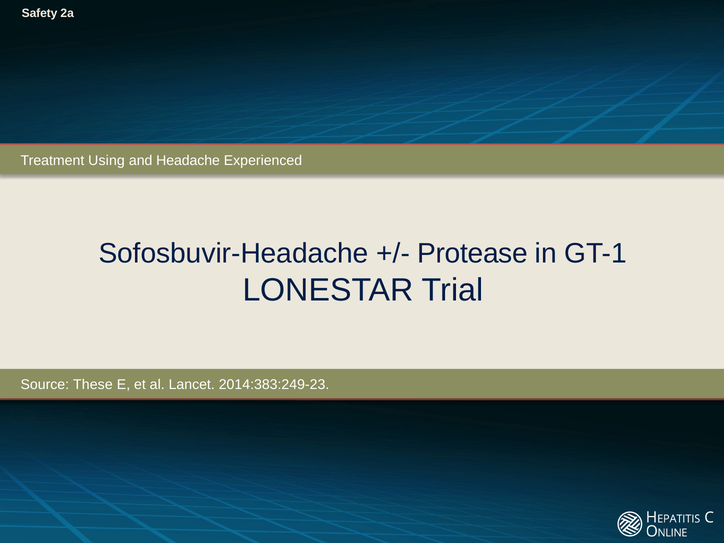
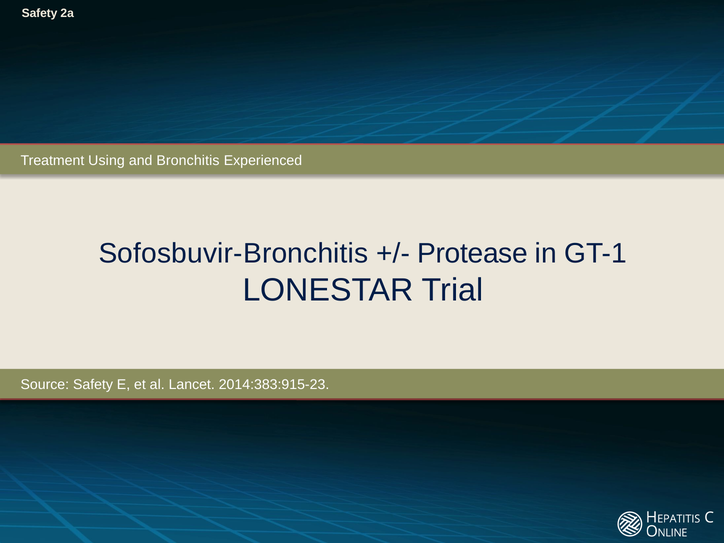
Headache: Headache -> Bronchitis (188, 161)
Sofosbuvir-Headache: Sofosbuvir-Headache -> Sofosbuvir-Bronchitis (233, 254)
Source These: These -> Safety (93, 385)
2014:383:249-23: 2014:383:249-23 -> 2014:383:915-23 (274, 385)
